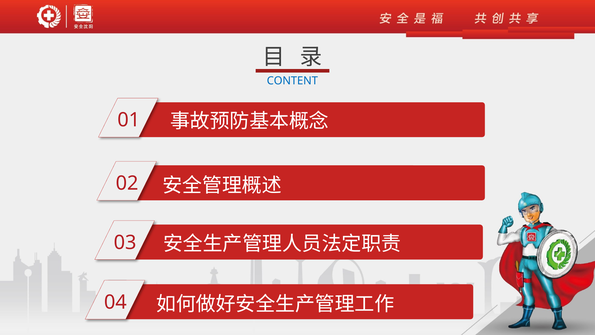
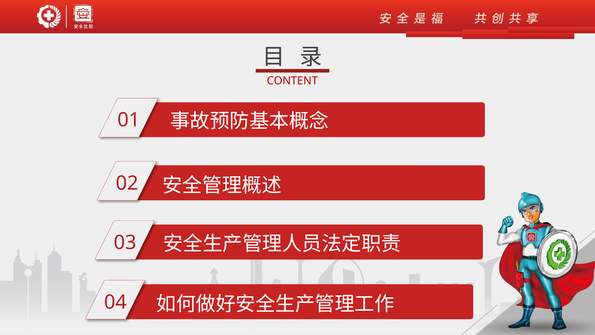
CONTENT colour: blue -> red (292, 81)
